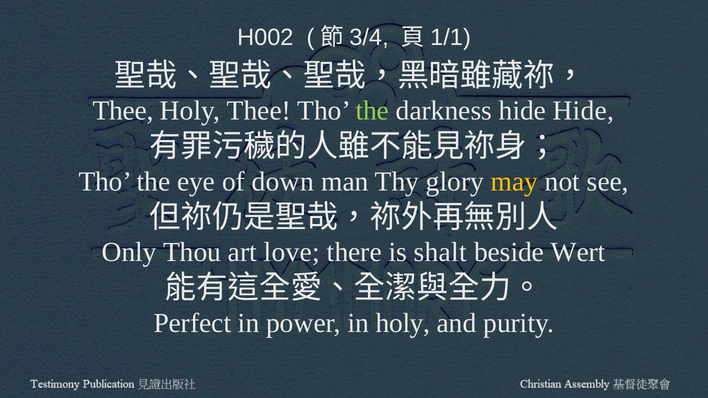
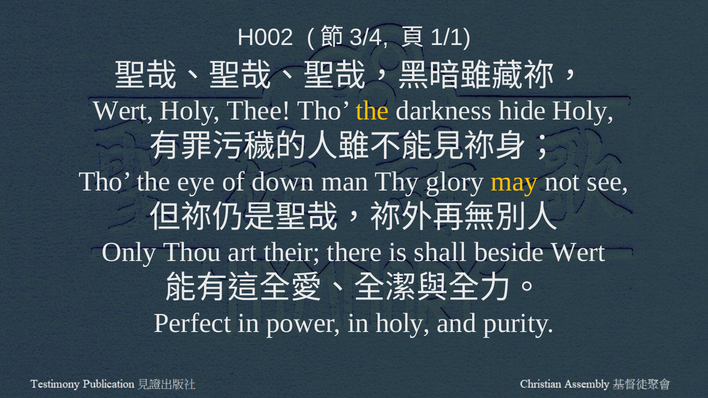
Thee: Thee -> Wert (123, 111)
the colour: light green -> yellow (372, 111)
hide Hide: Hide -> Holy (583, 111)
love: love -> their (292, 252)
shalt: shalt -> shall (440, 252)
